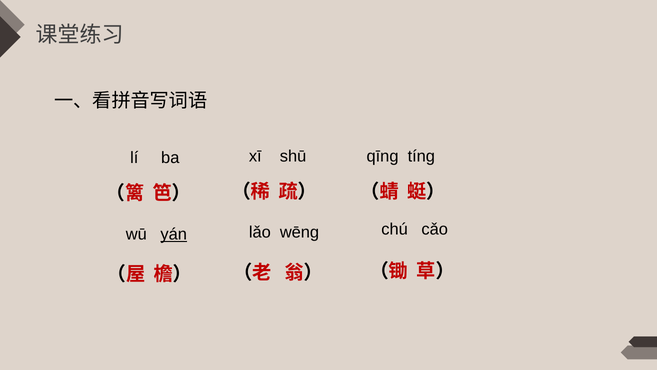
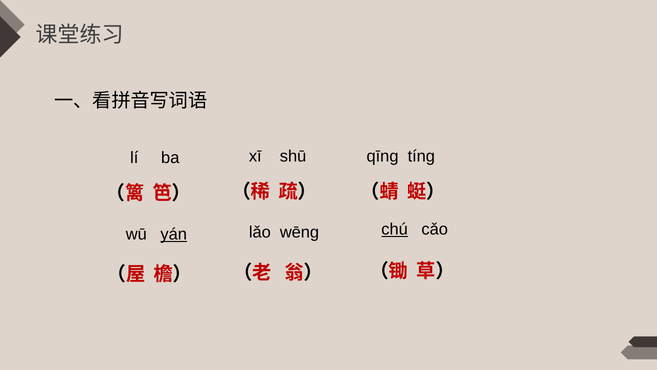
chú underline: none -> present (395, 229)
